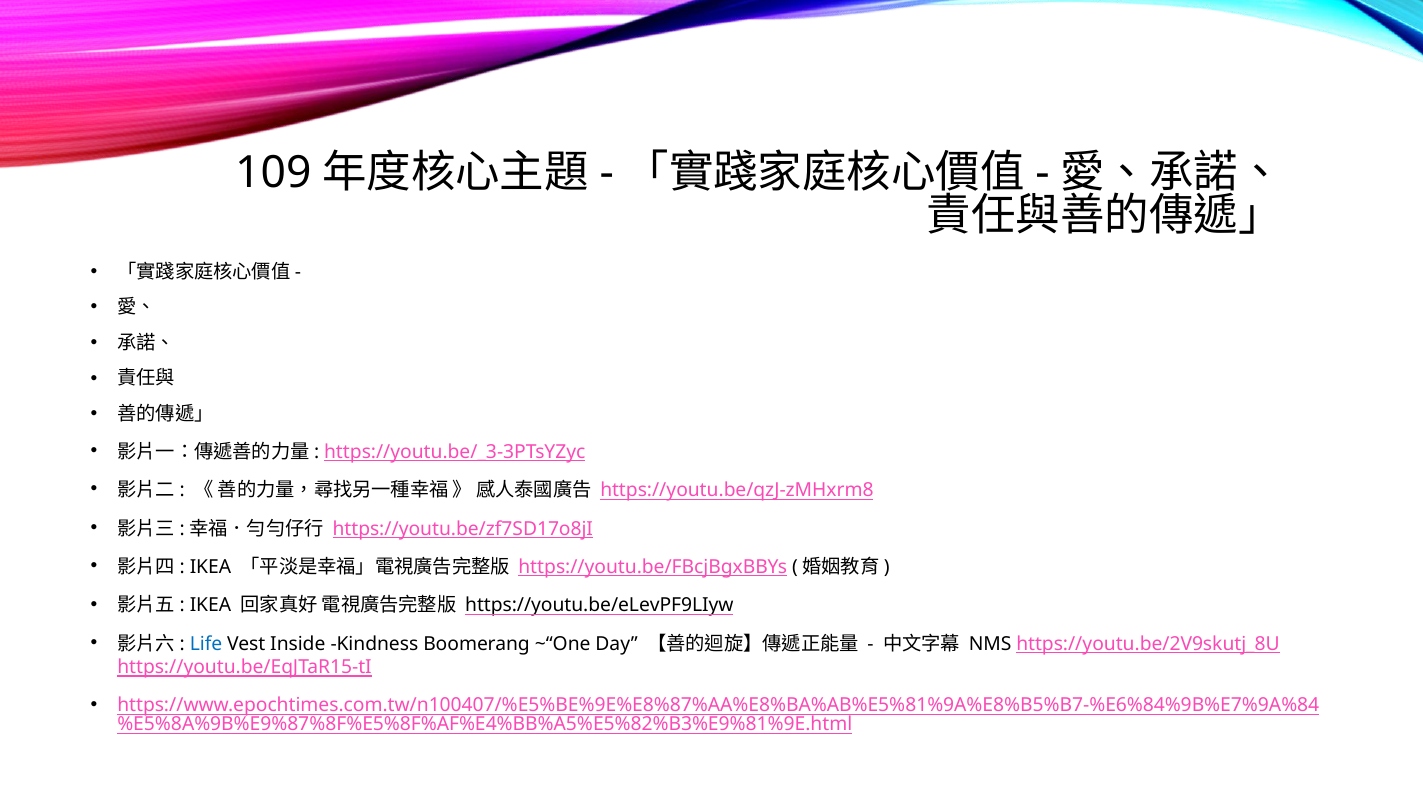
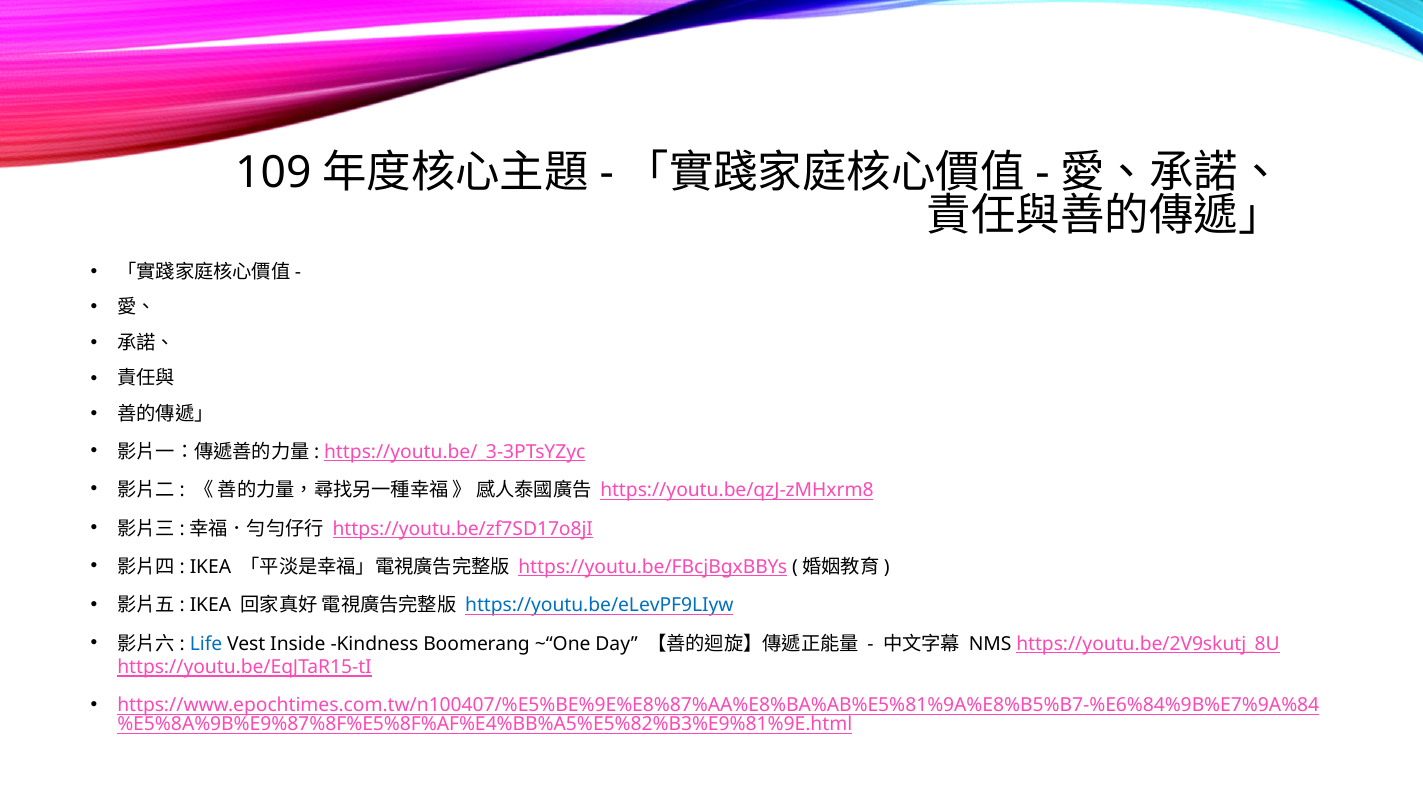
https://youtu.be/eLevPF9LIyw colour: black -> blue (599, 606)
